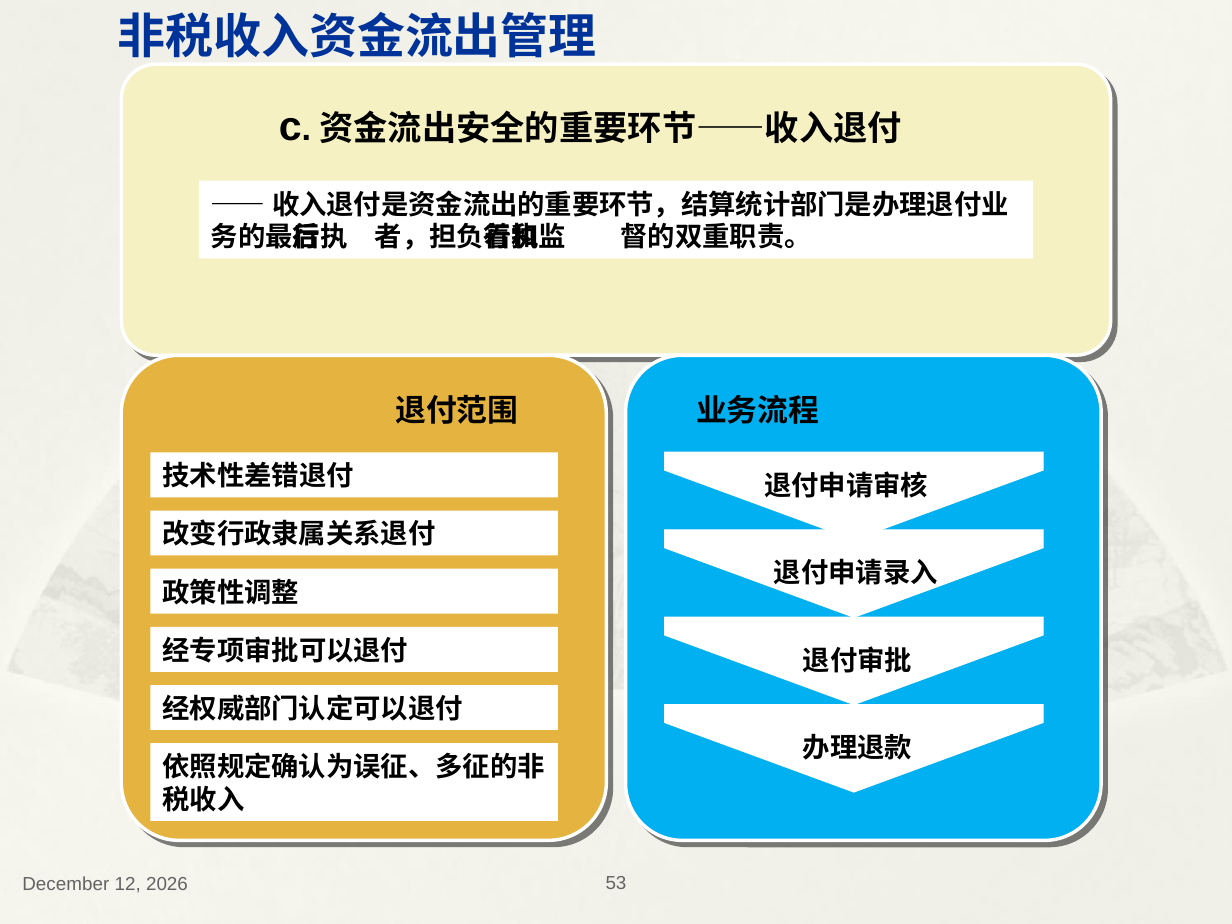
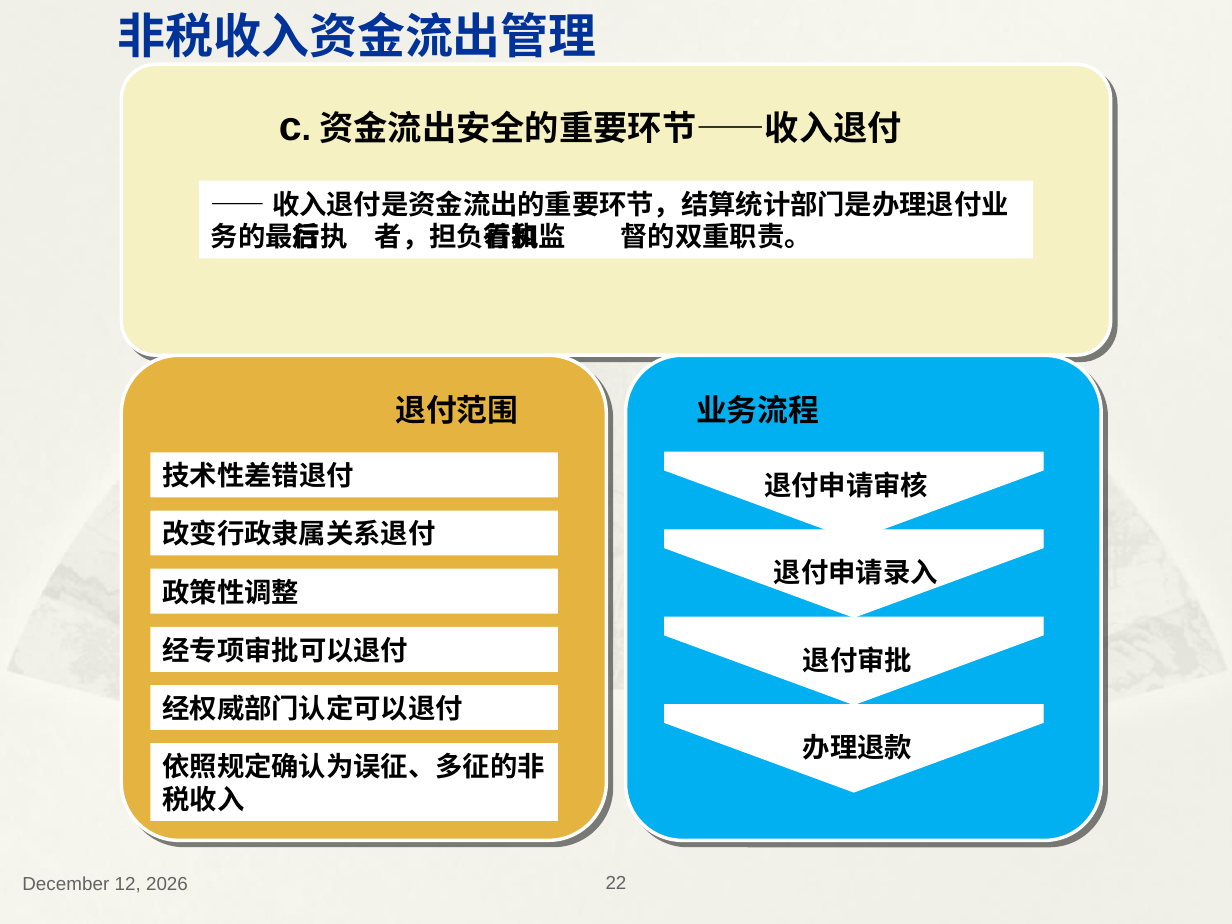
53: 53 -> 22 (616, 883)
